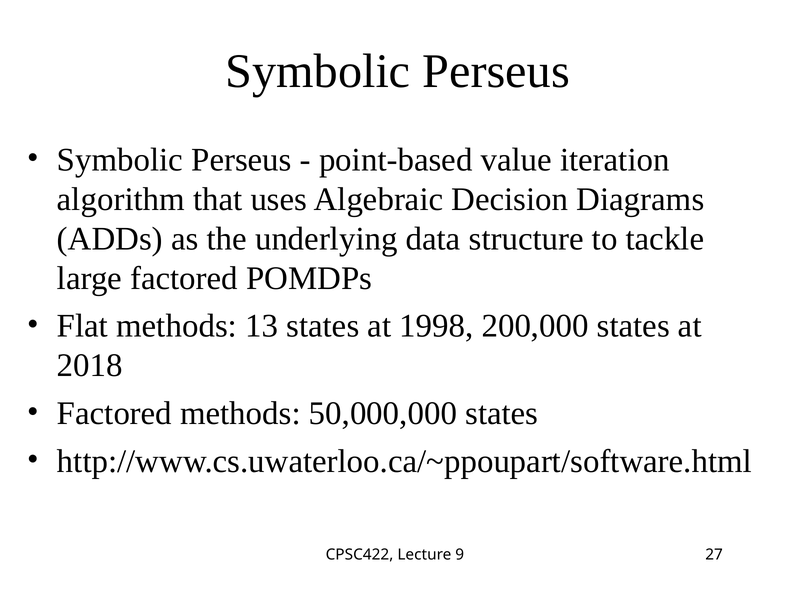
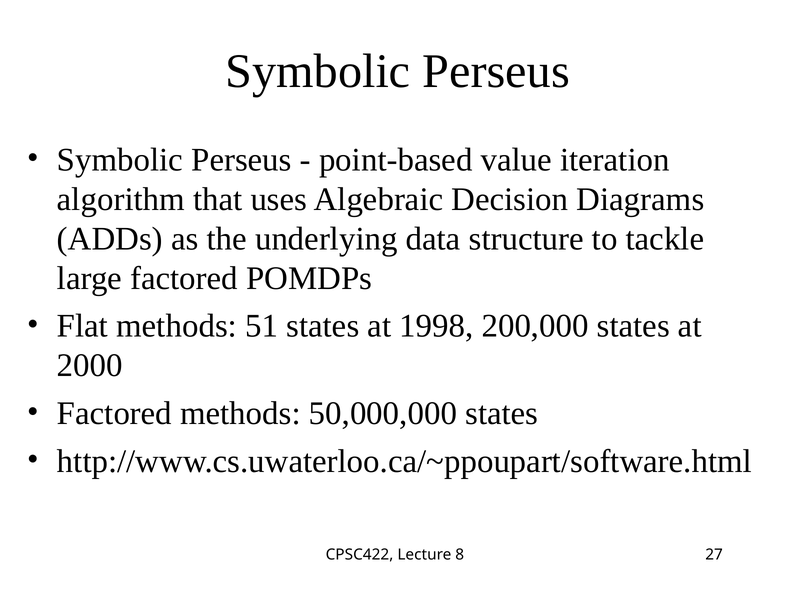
13: 13 -> 51 (262, 326)
2018: 2018 -> 2000 (90, 365)
9: 9 -> 8 (460, 554)
